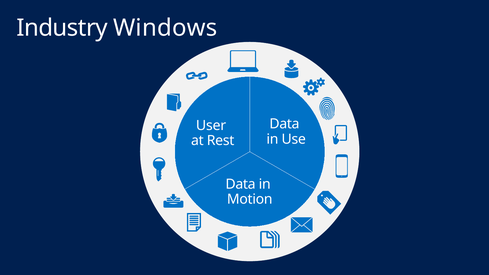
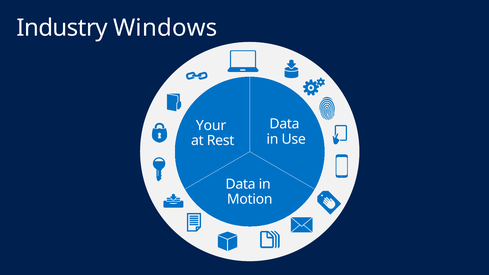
User: User -> Your (211, 126)
